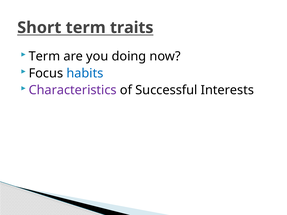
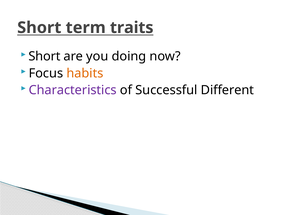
Term: Term -> Short (44, 56)
habits colour: blue -> orange (85, 73)
Interests: Interests -> Different (227, 90)
